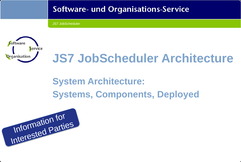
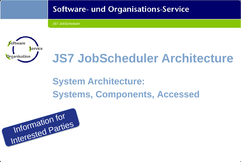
Deployed: Deployed -> Accessed (178, 94)
